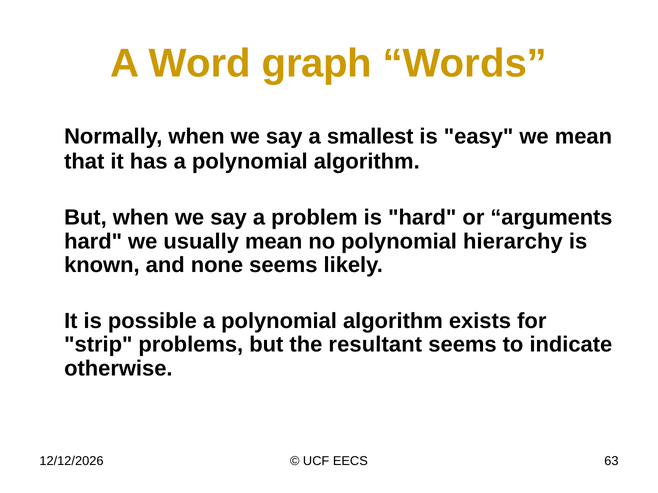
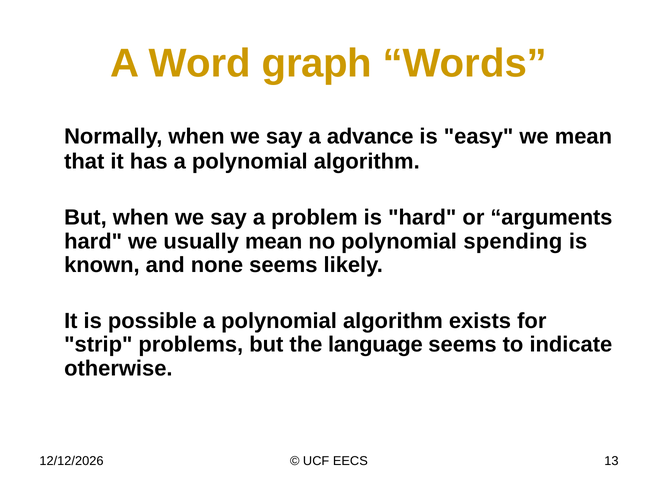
smallest: smallest -> advance (370, 136)
hierarchy: hierarchy -> spending (513, 242)
resultant: resultant -> language (375, 345)
63: 63 -> 13 (611, 461)
